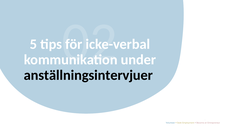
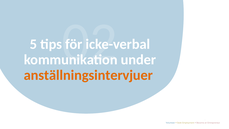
anställningsintervjuer colour: black -> orange (88, 75)
